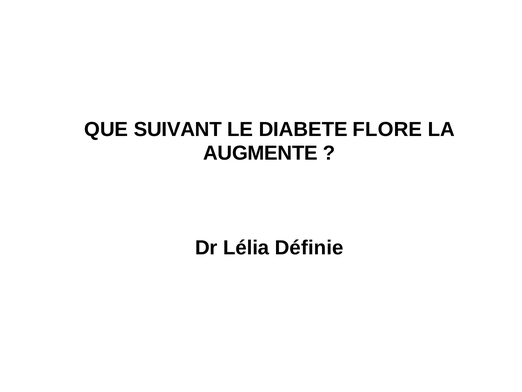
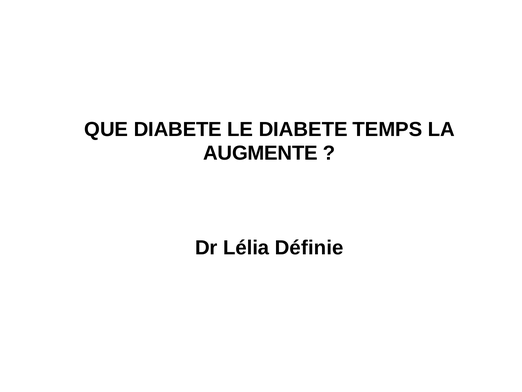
QUE SUIVANT: SUIVANT -> DIABETE (178, 129)
FLORE: FLORE -> TEMPS (387, 129)
